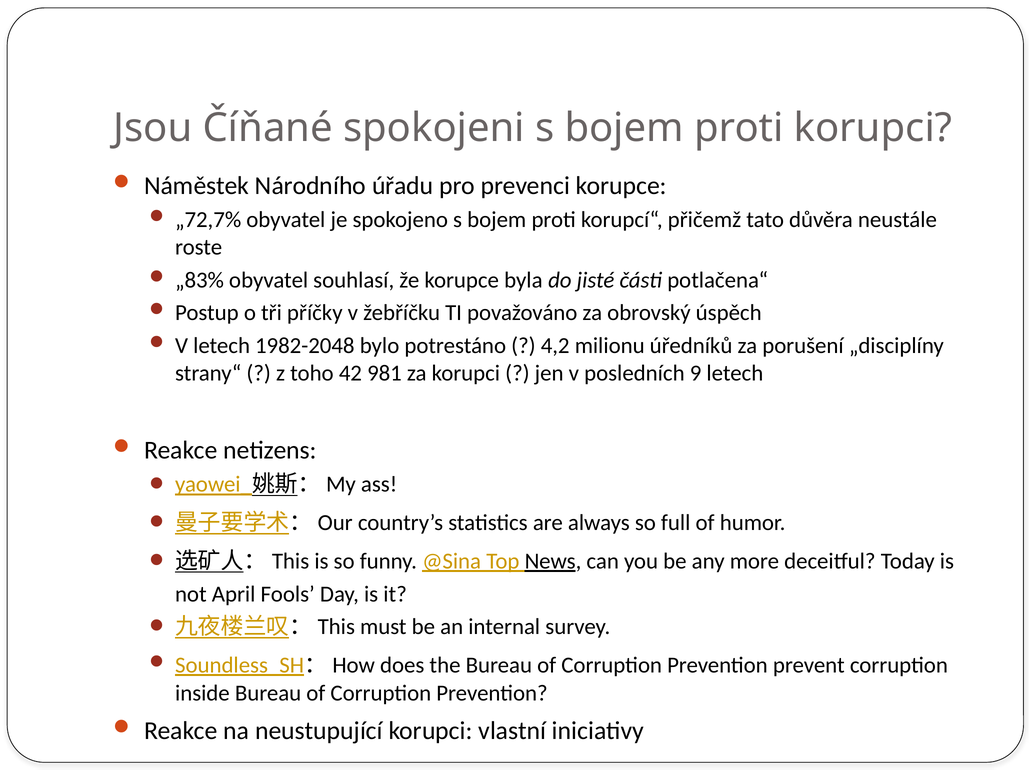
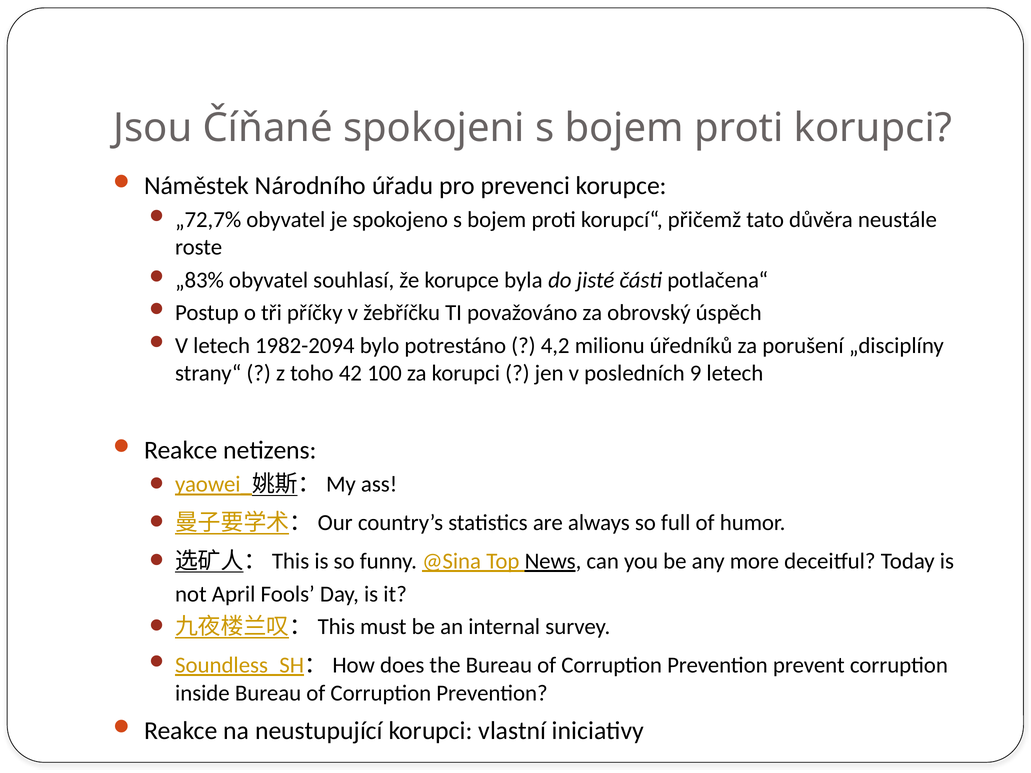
1982-2048: 1982-2048 -> 1982-2094 (305, 346)
981: 981 -> 100 (384, 373)
